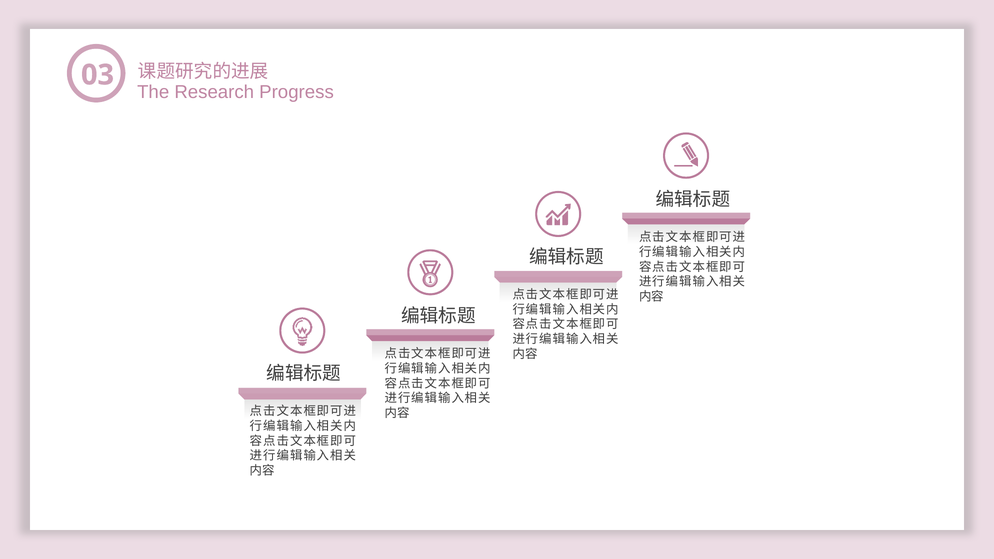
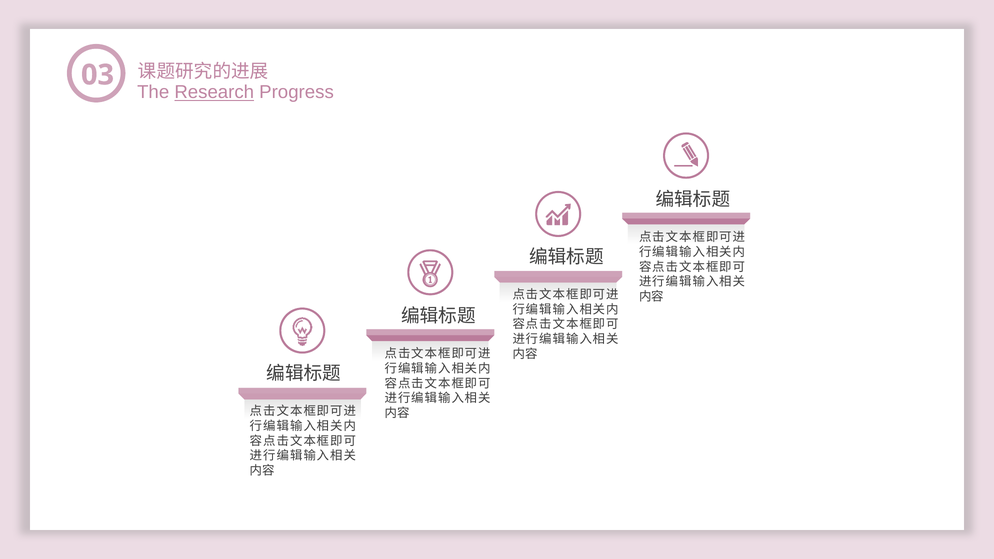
Research underline: none -> present (214, 92)
